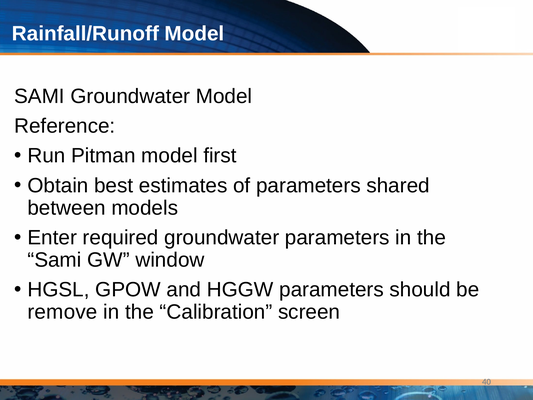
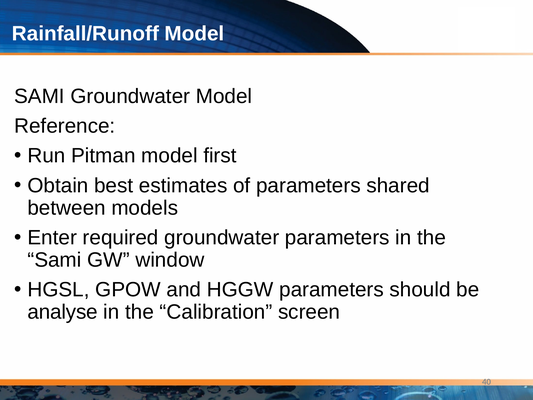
remove: remove -> analyse (63, 312)
